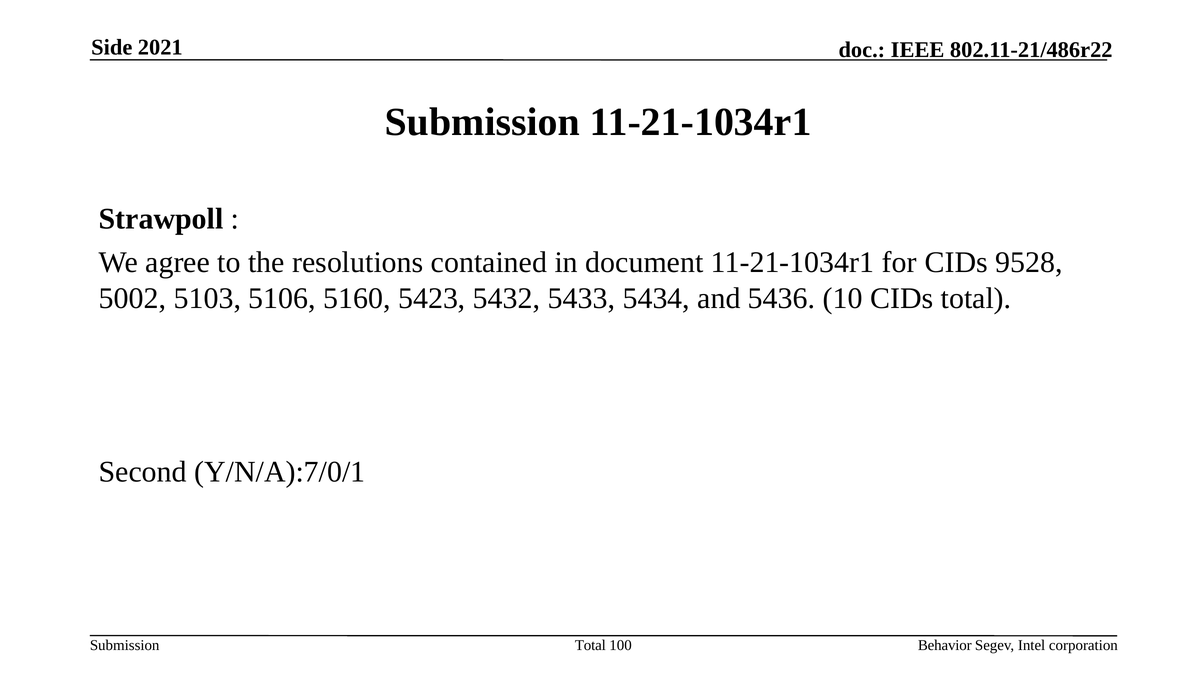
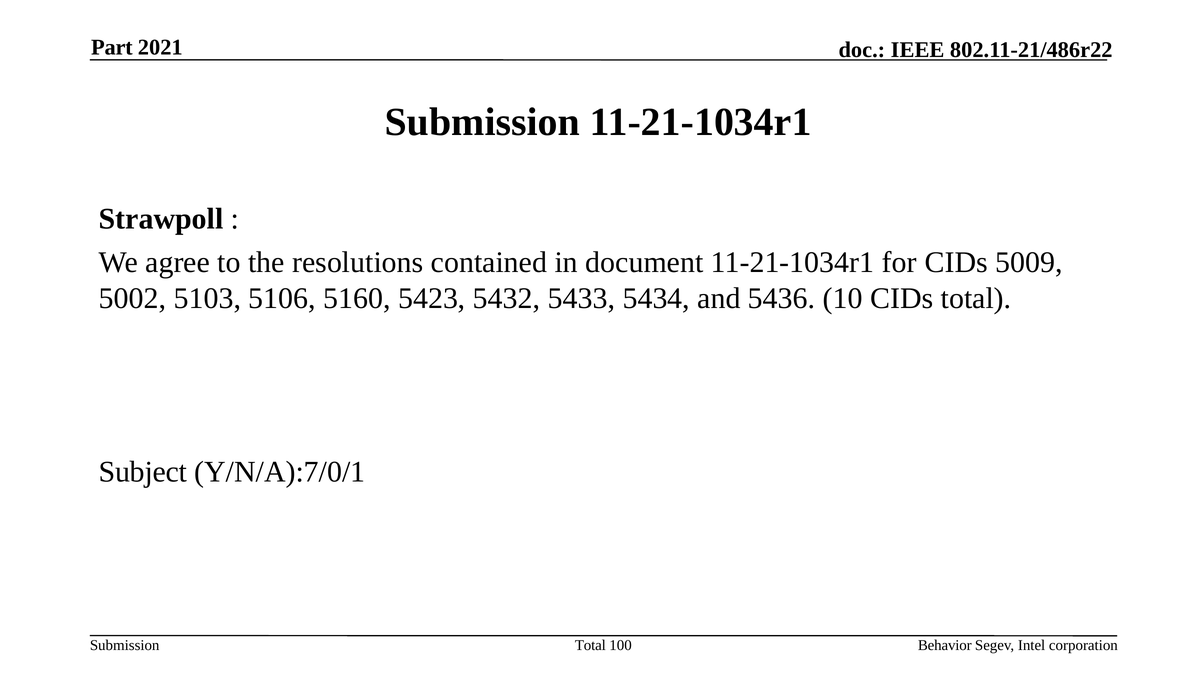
Side: Side -> Part (112, 48)
9528: 9528 -> 5009 (1029, 262)
Second: Second -> Subject (143, 472)
